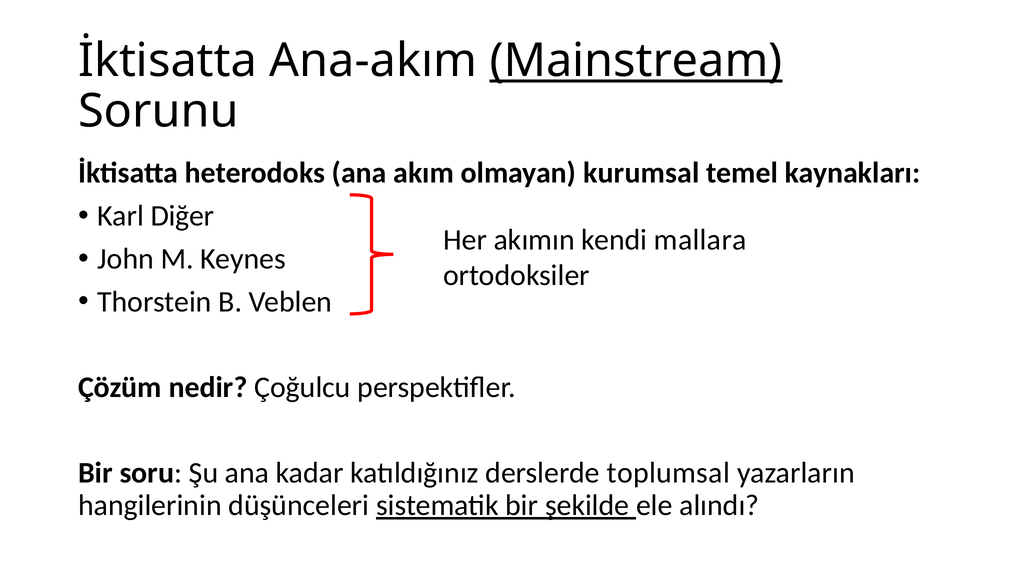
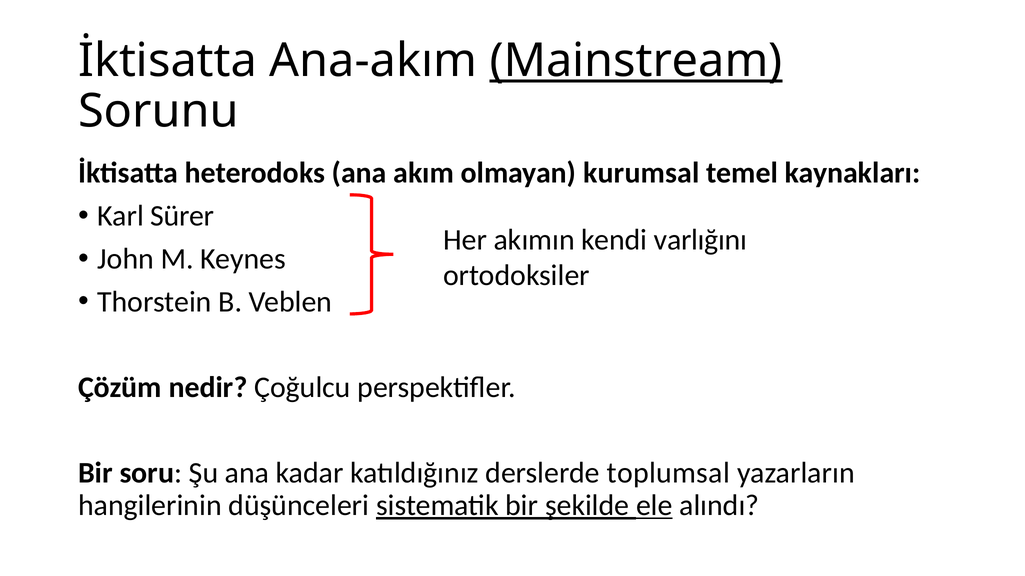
Diğer: Diğer -> Sürer (182, 216)
mallara: mallara -> varlığını (701, 240)
ele underline: none -> present (654, 506)
